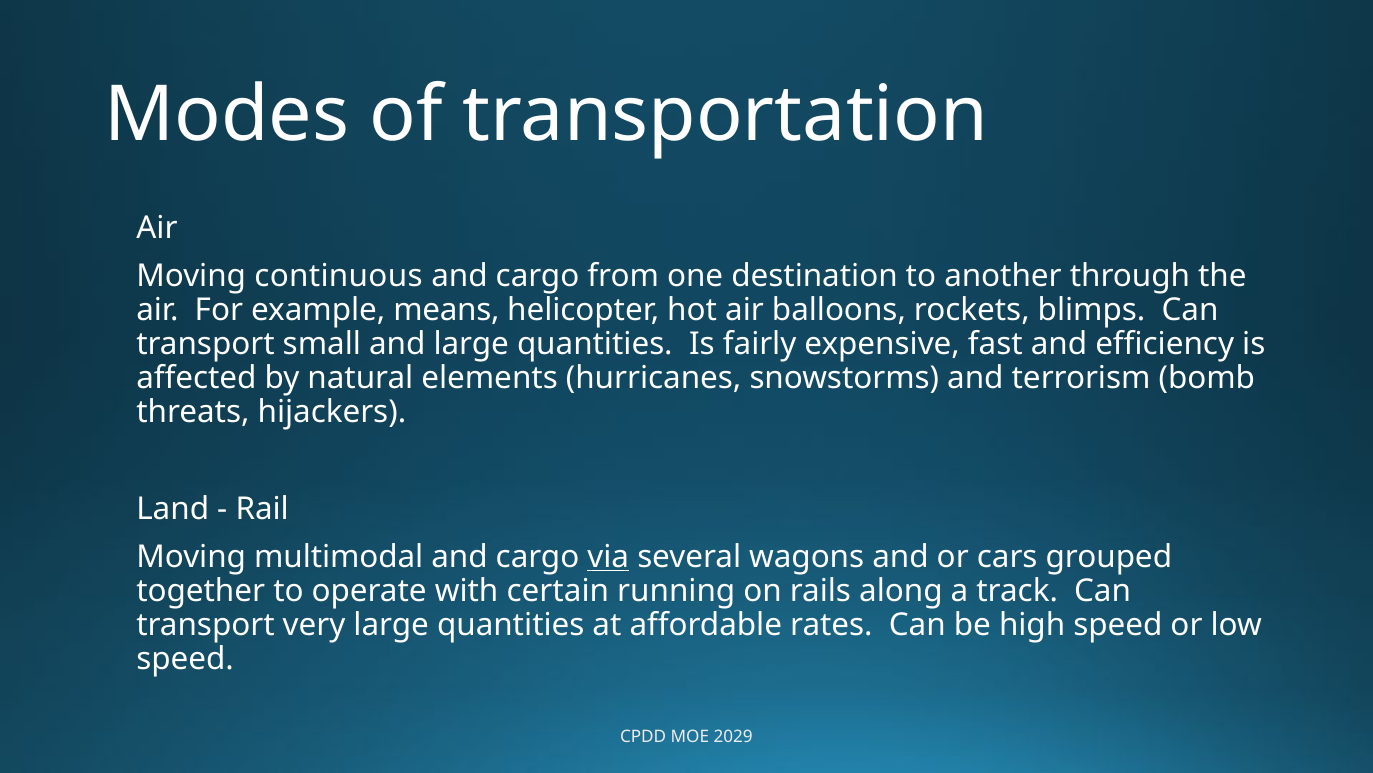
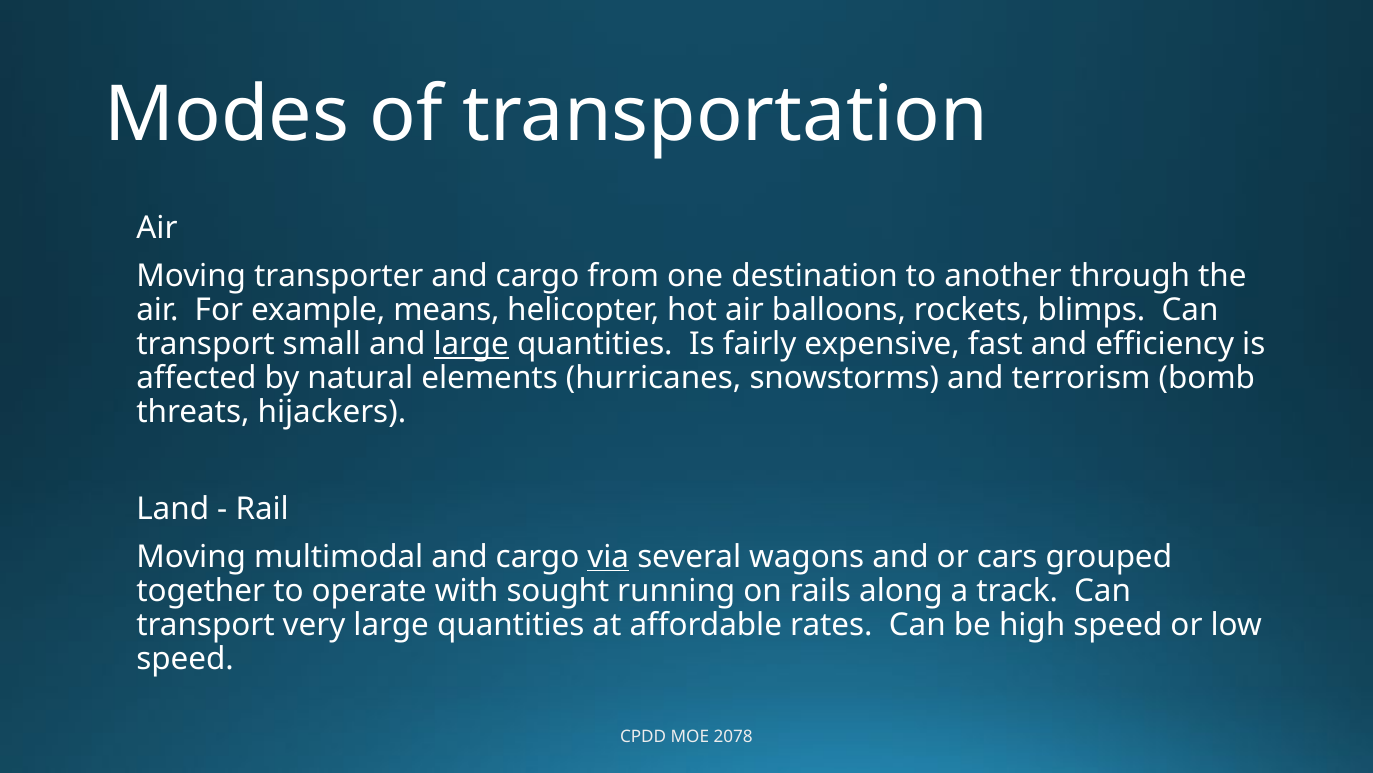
continuous: continuous -> transporter (339, 276)
large underline: none -> present (471, 344)
certain: certain -> sought (558, 590)
2029: 2029 -> 2078 (733, 736)
